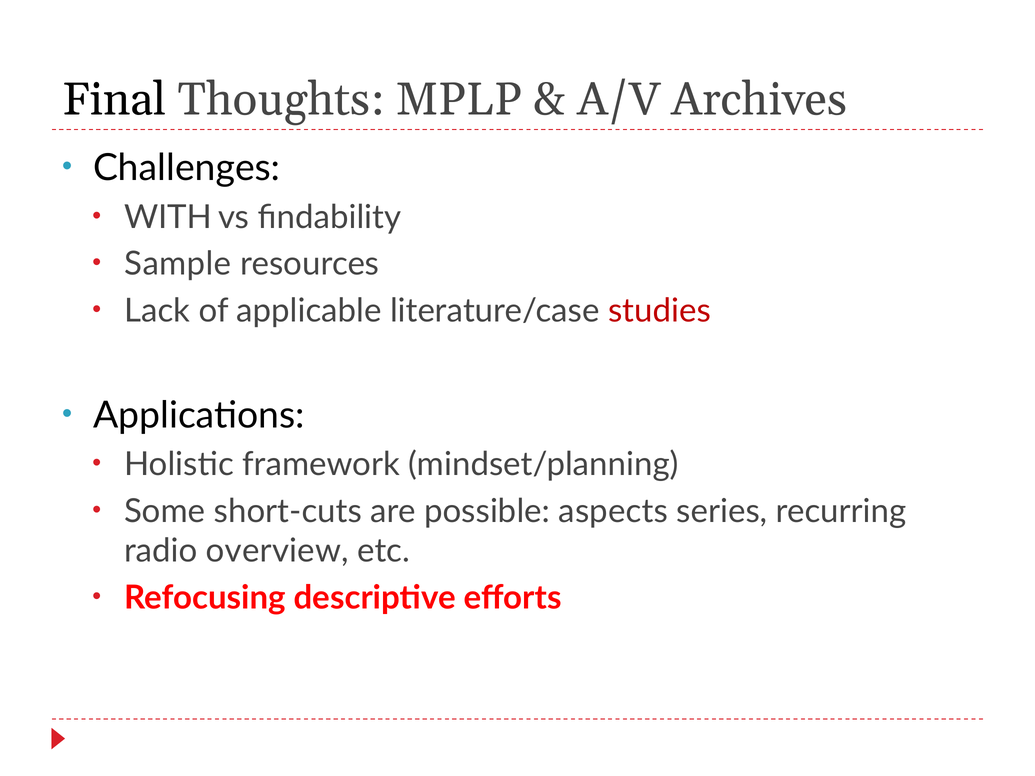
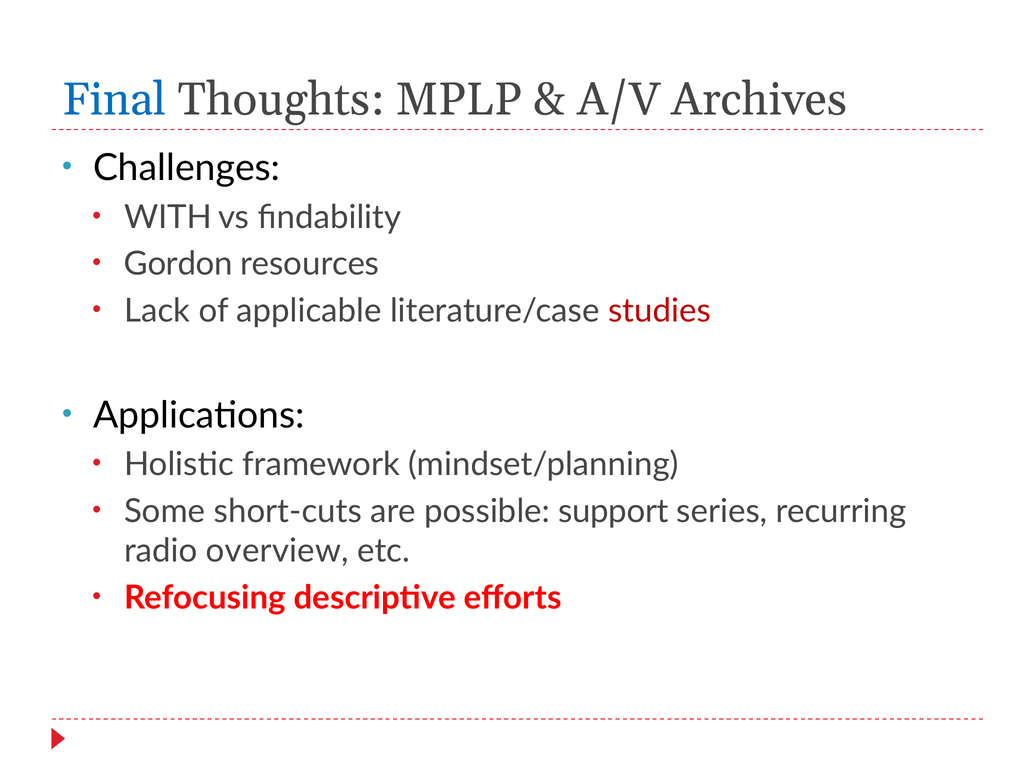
Final colour: black -> blue (114, 100)
Sample: Sample -> Gordon (178, 264)
aspects: aspects -> support (613, 512)
